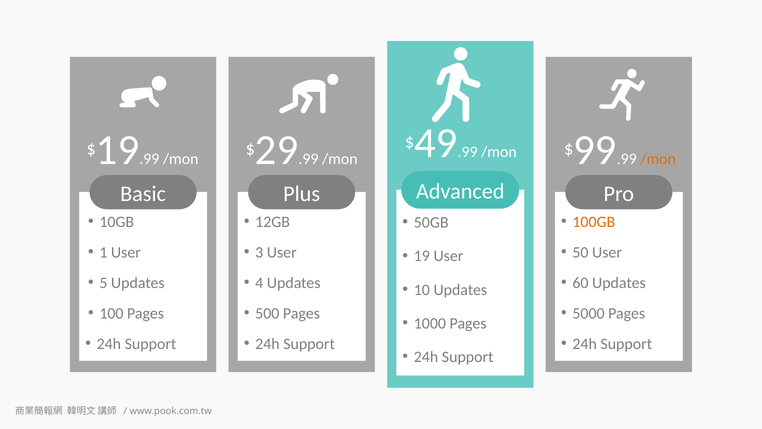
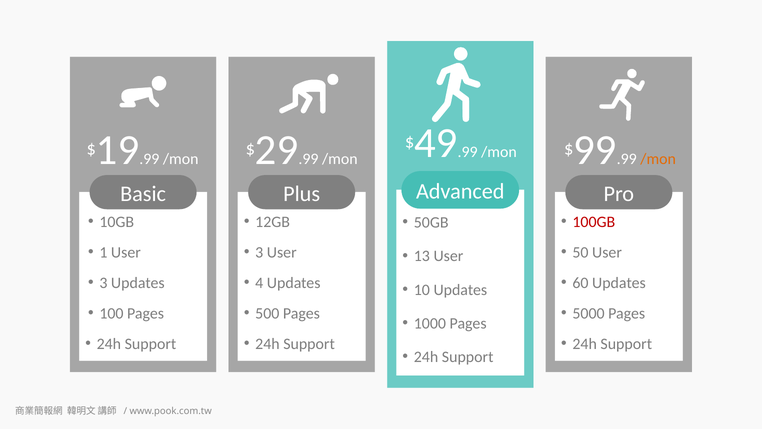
100GB colour: orange -> red (594, 222)
19: 19 -> 13 (422, 256)
5: 5 -> 3 (103, 283)
